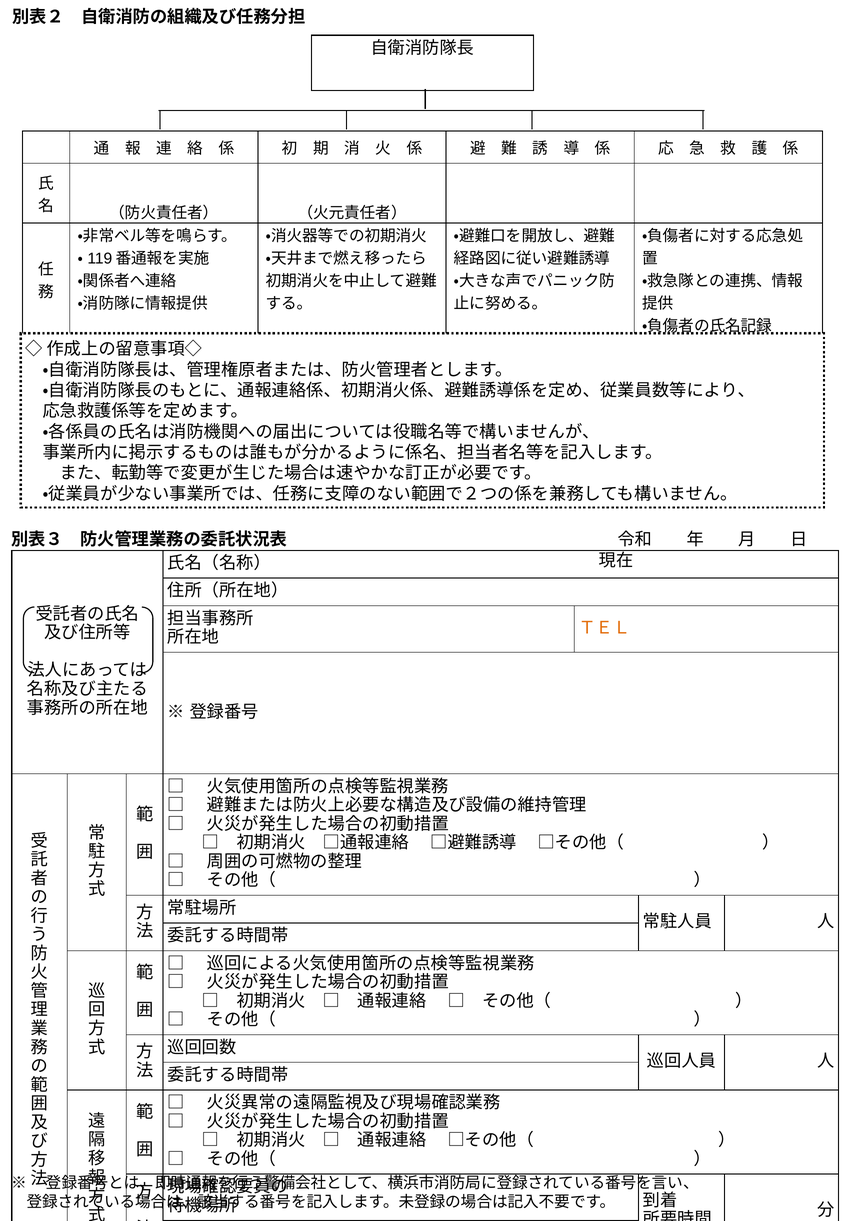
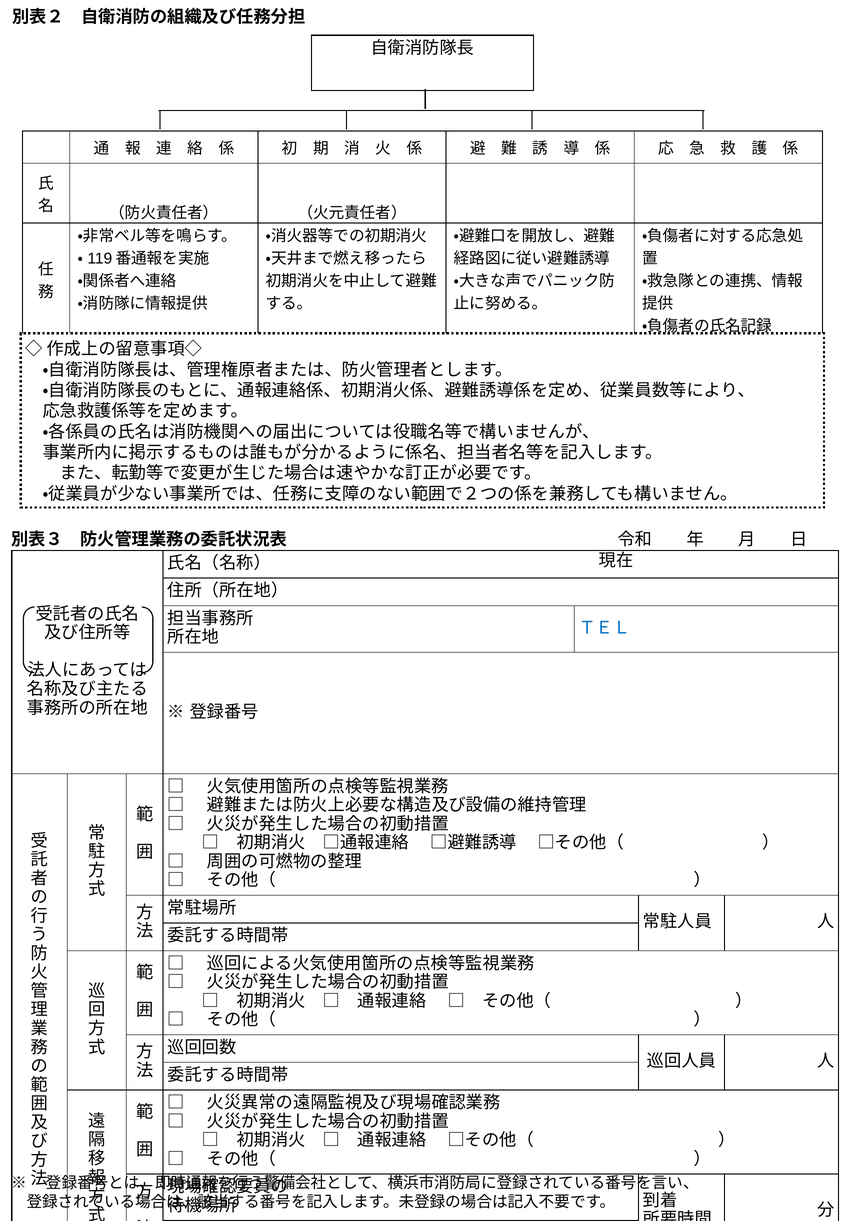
ＴＥＬ colour: orange -> blue (605, 628)
